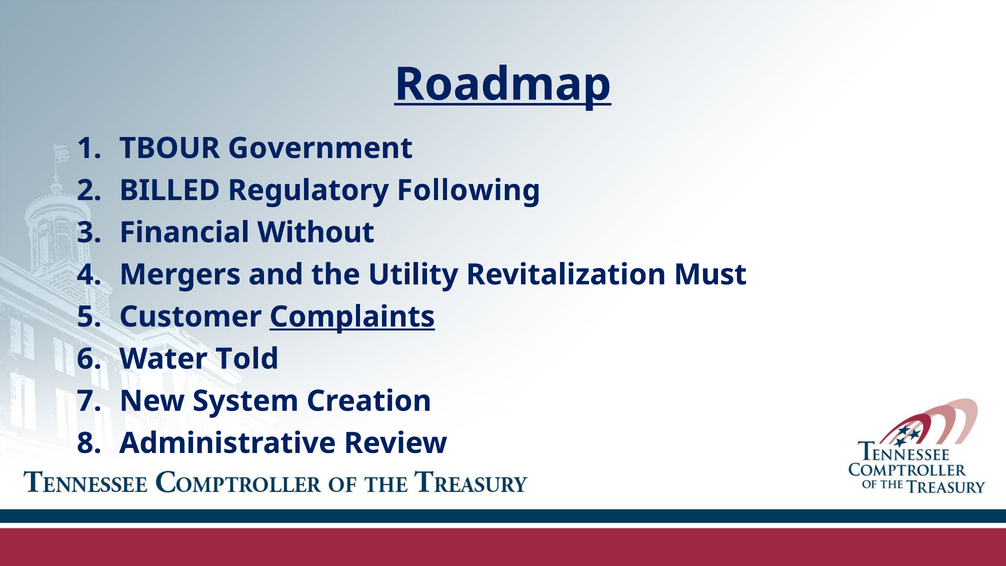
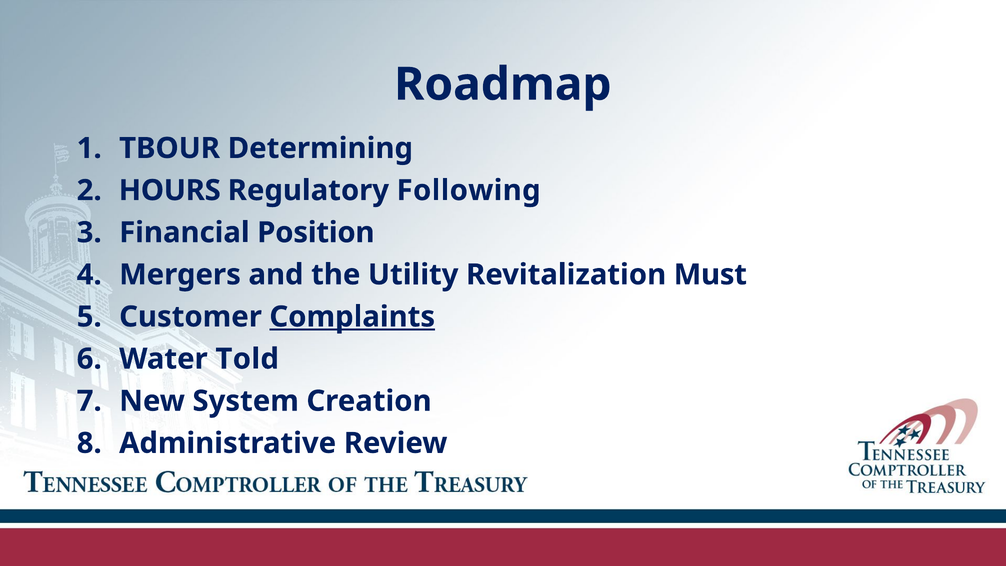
Roadmap underline: present -> none (503, 85)
Government: Government -> Determining (320, 148)
BILLED: BILLED -> HOURS (170, 190)
Without: Without -> Position (316, 232)
